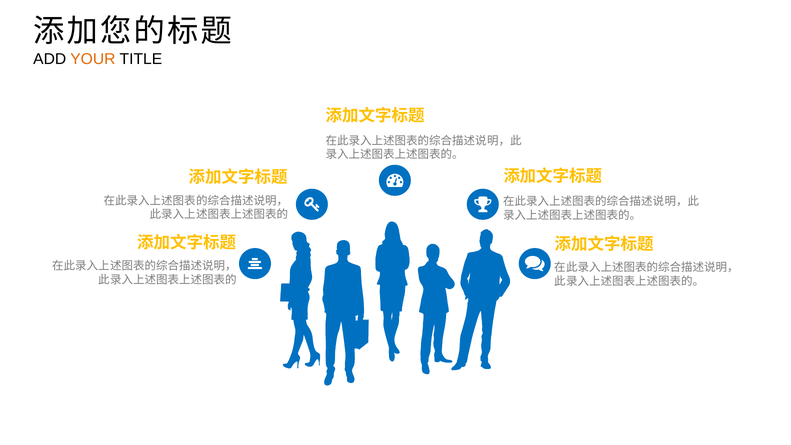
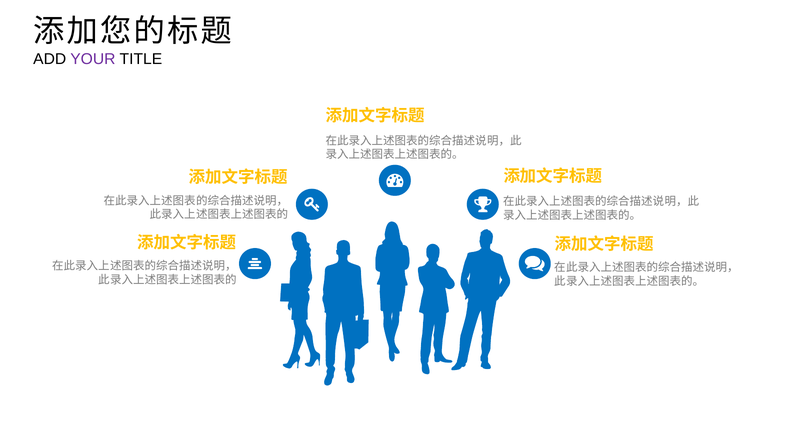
YOUR colour: orange -> purple (93, 59)
